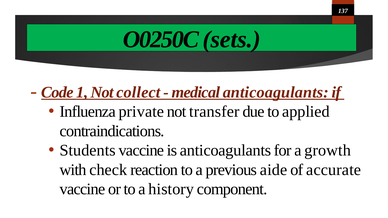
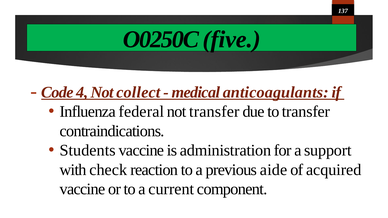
sets: sets -> five (232, 39)
1: 1 -> 4 (82, 92)
private: private -> federal (141, 112)
to applied: applied -> transfer (306, 112)
is anticoagulants: anticoagulants -> administration (226, 150)
growth: growth -> support (328, 150)
accurate: accurate -> acquired (334, 170)
history: history -> current (171, 189)
